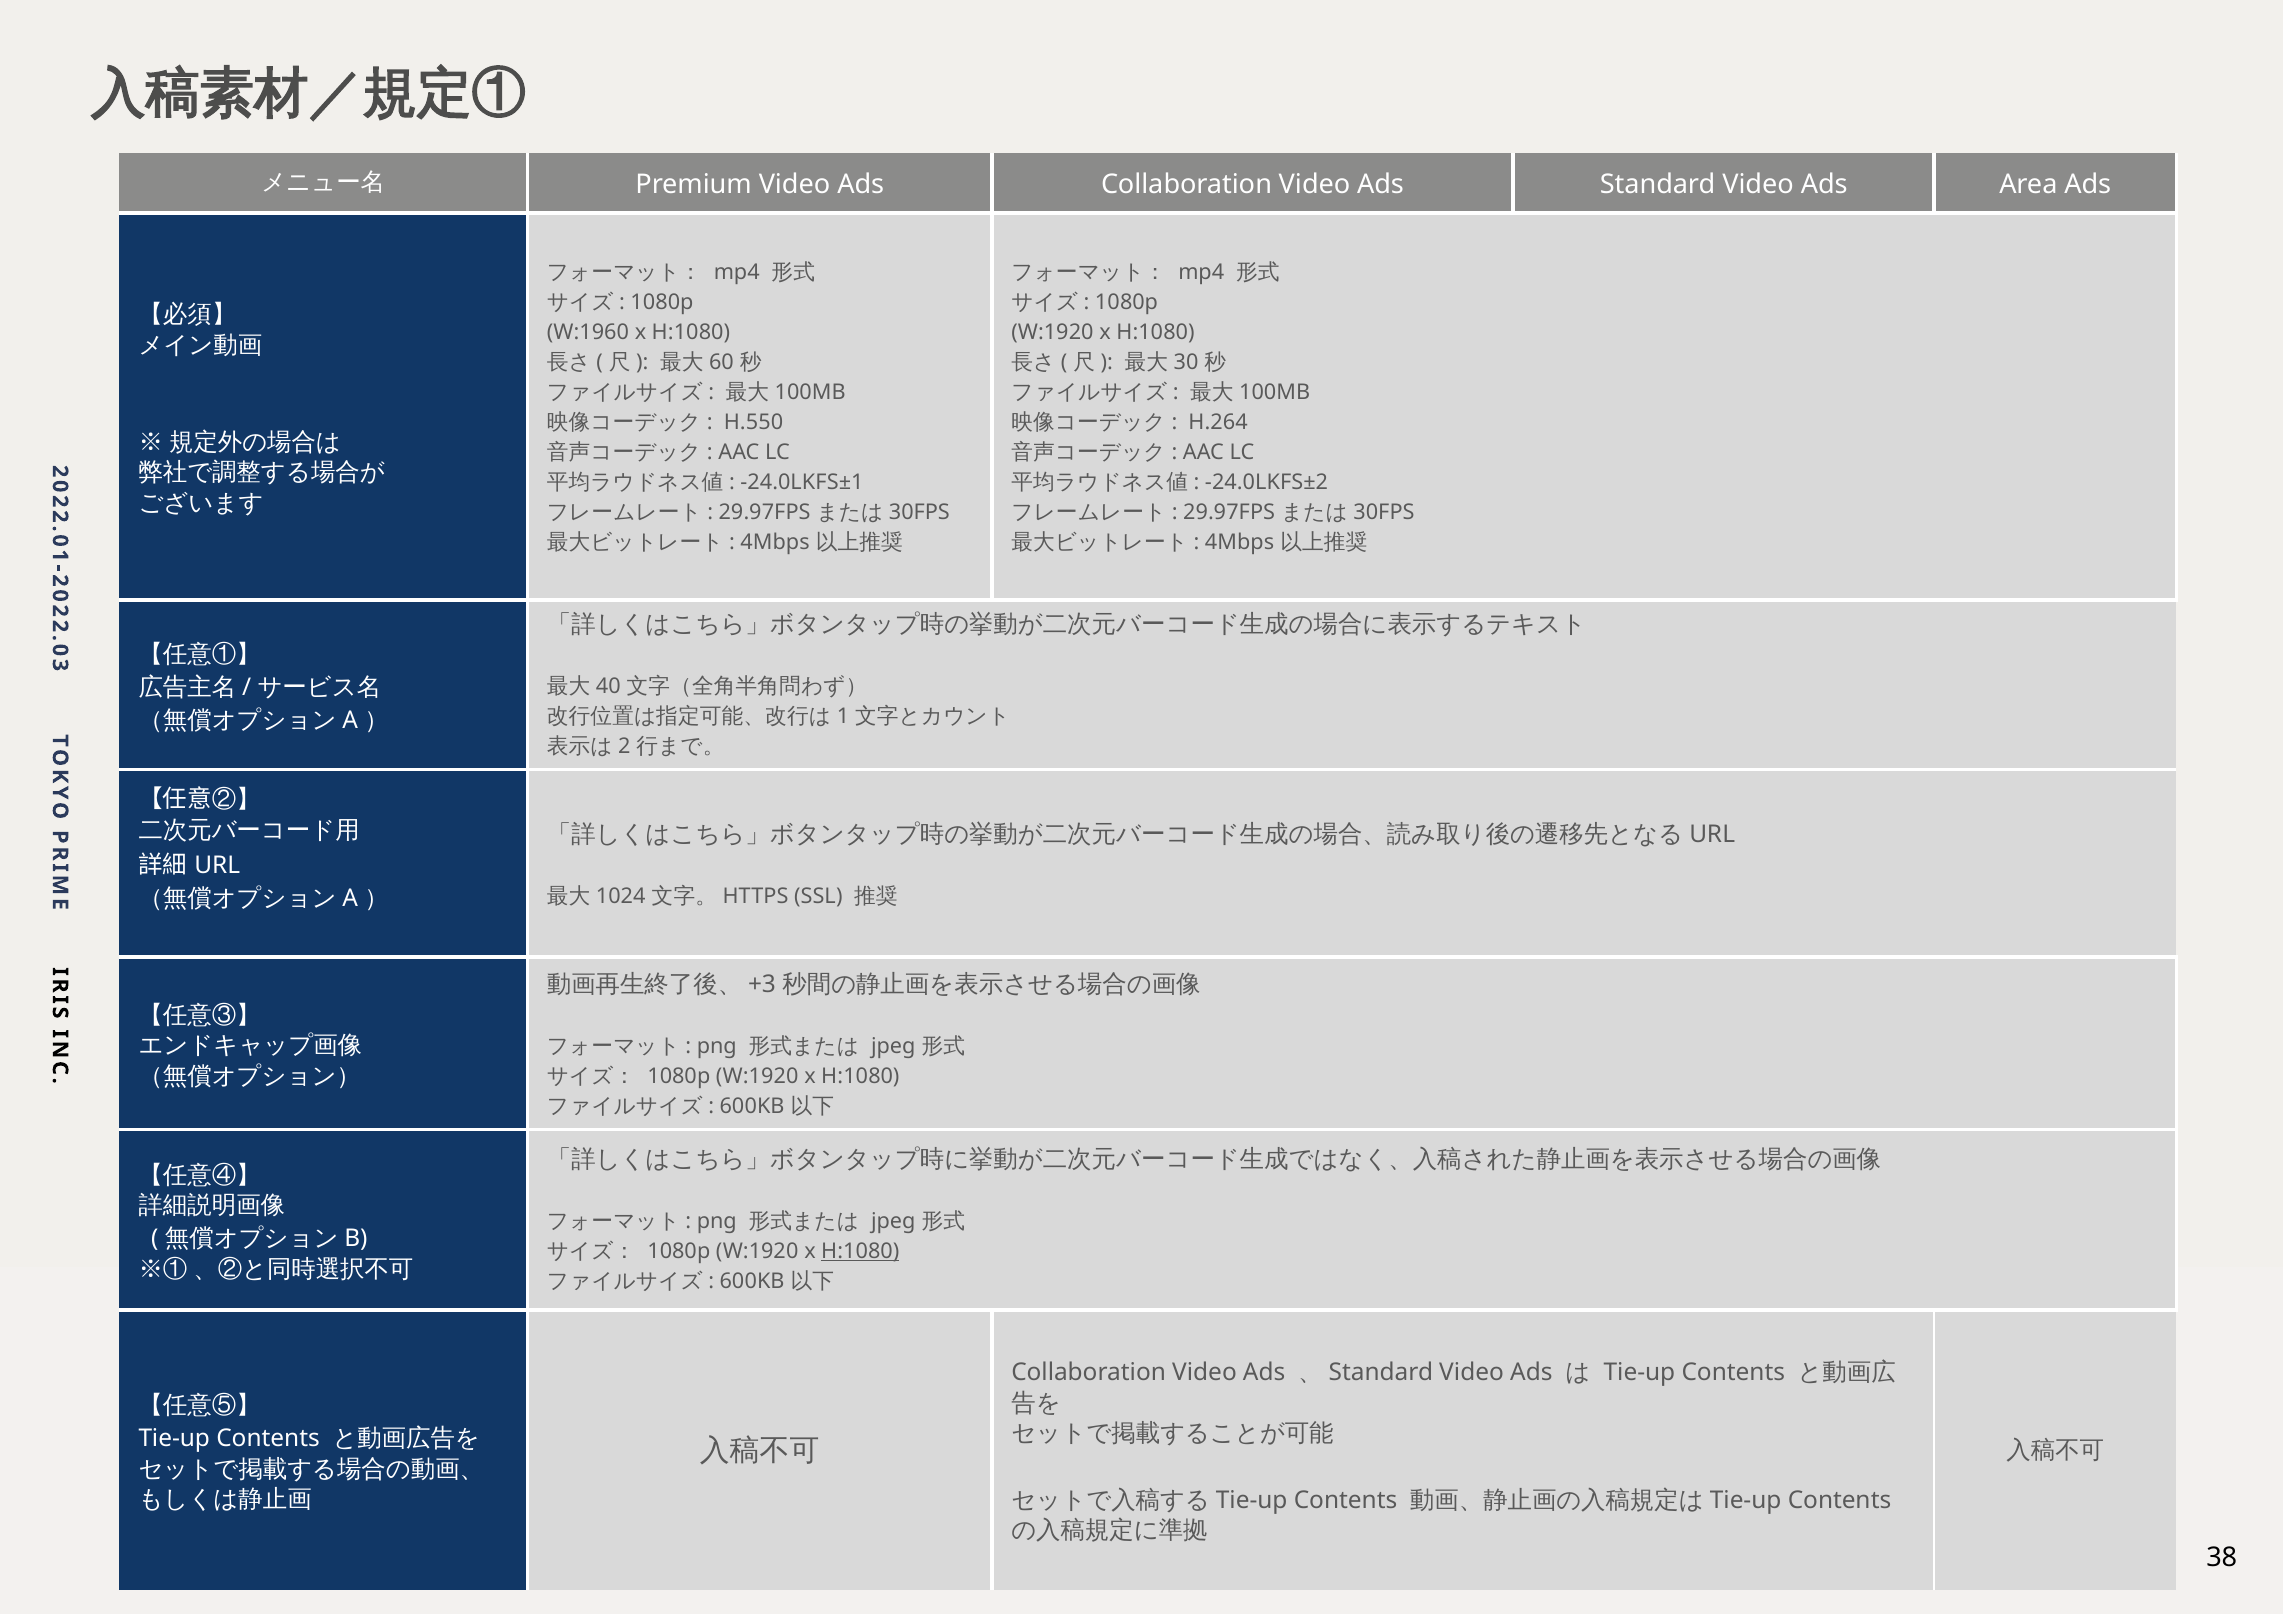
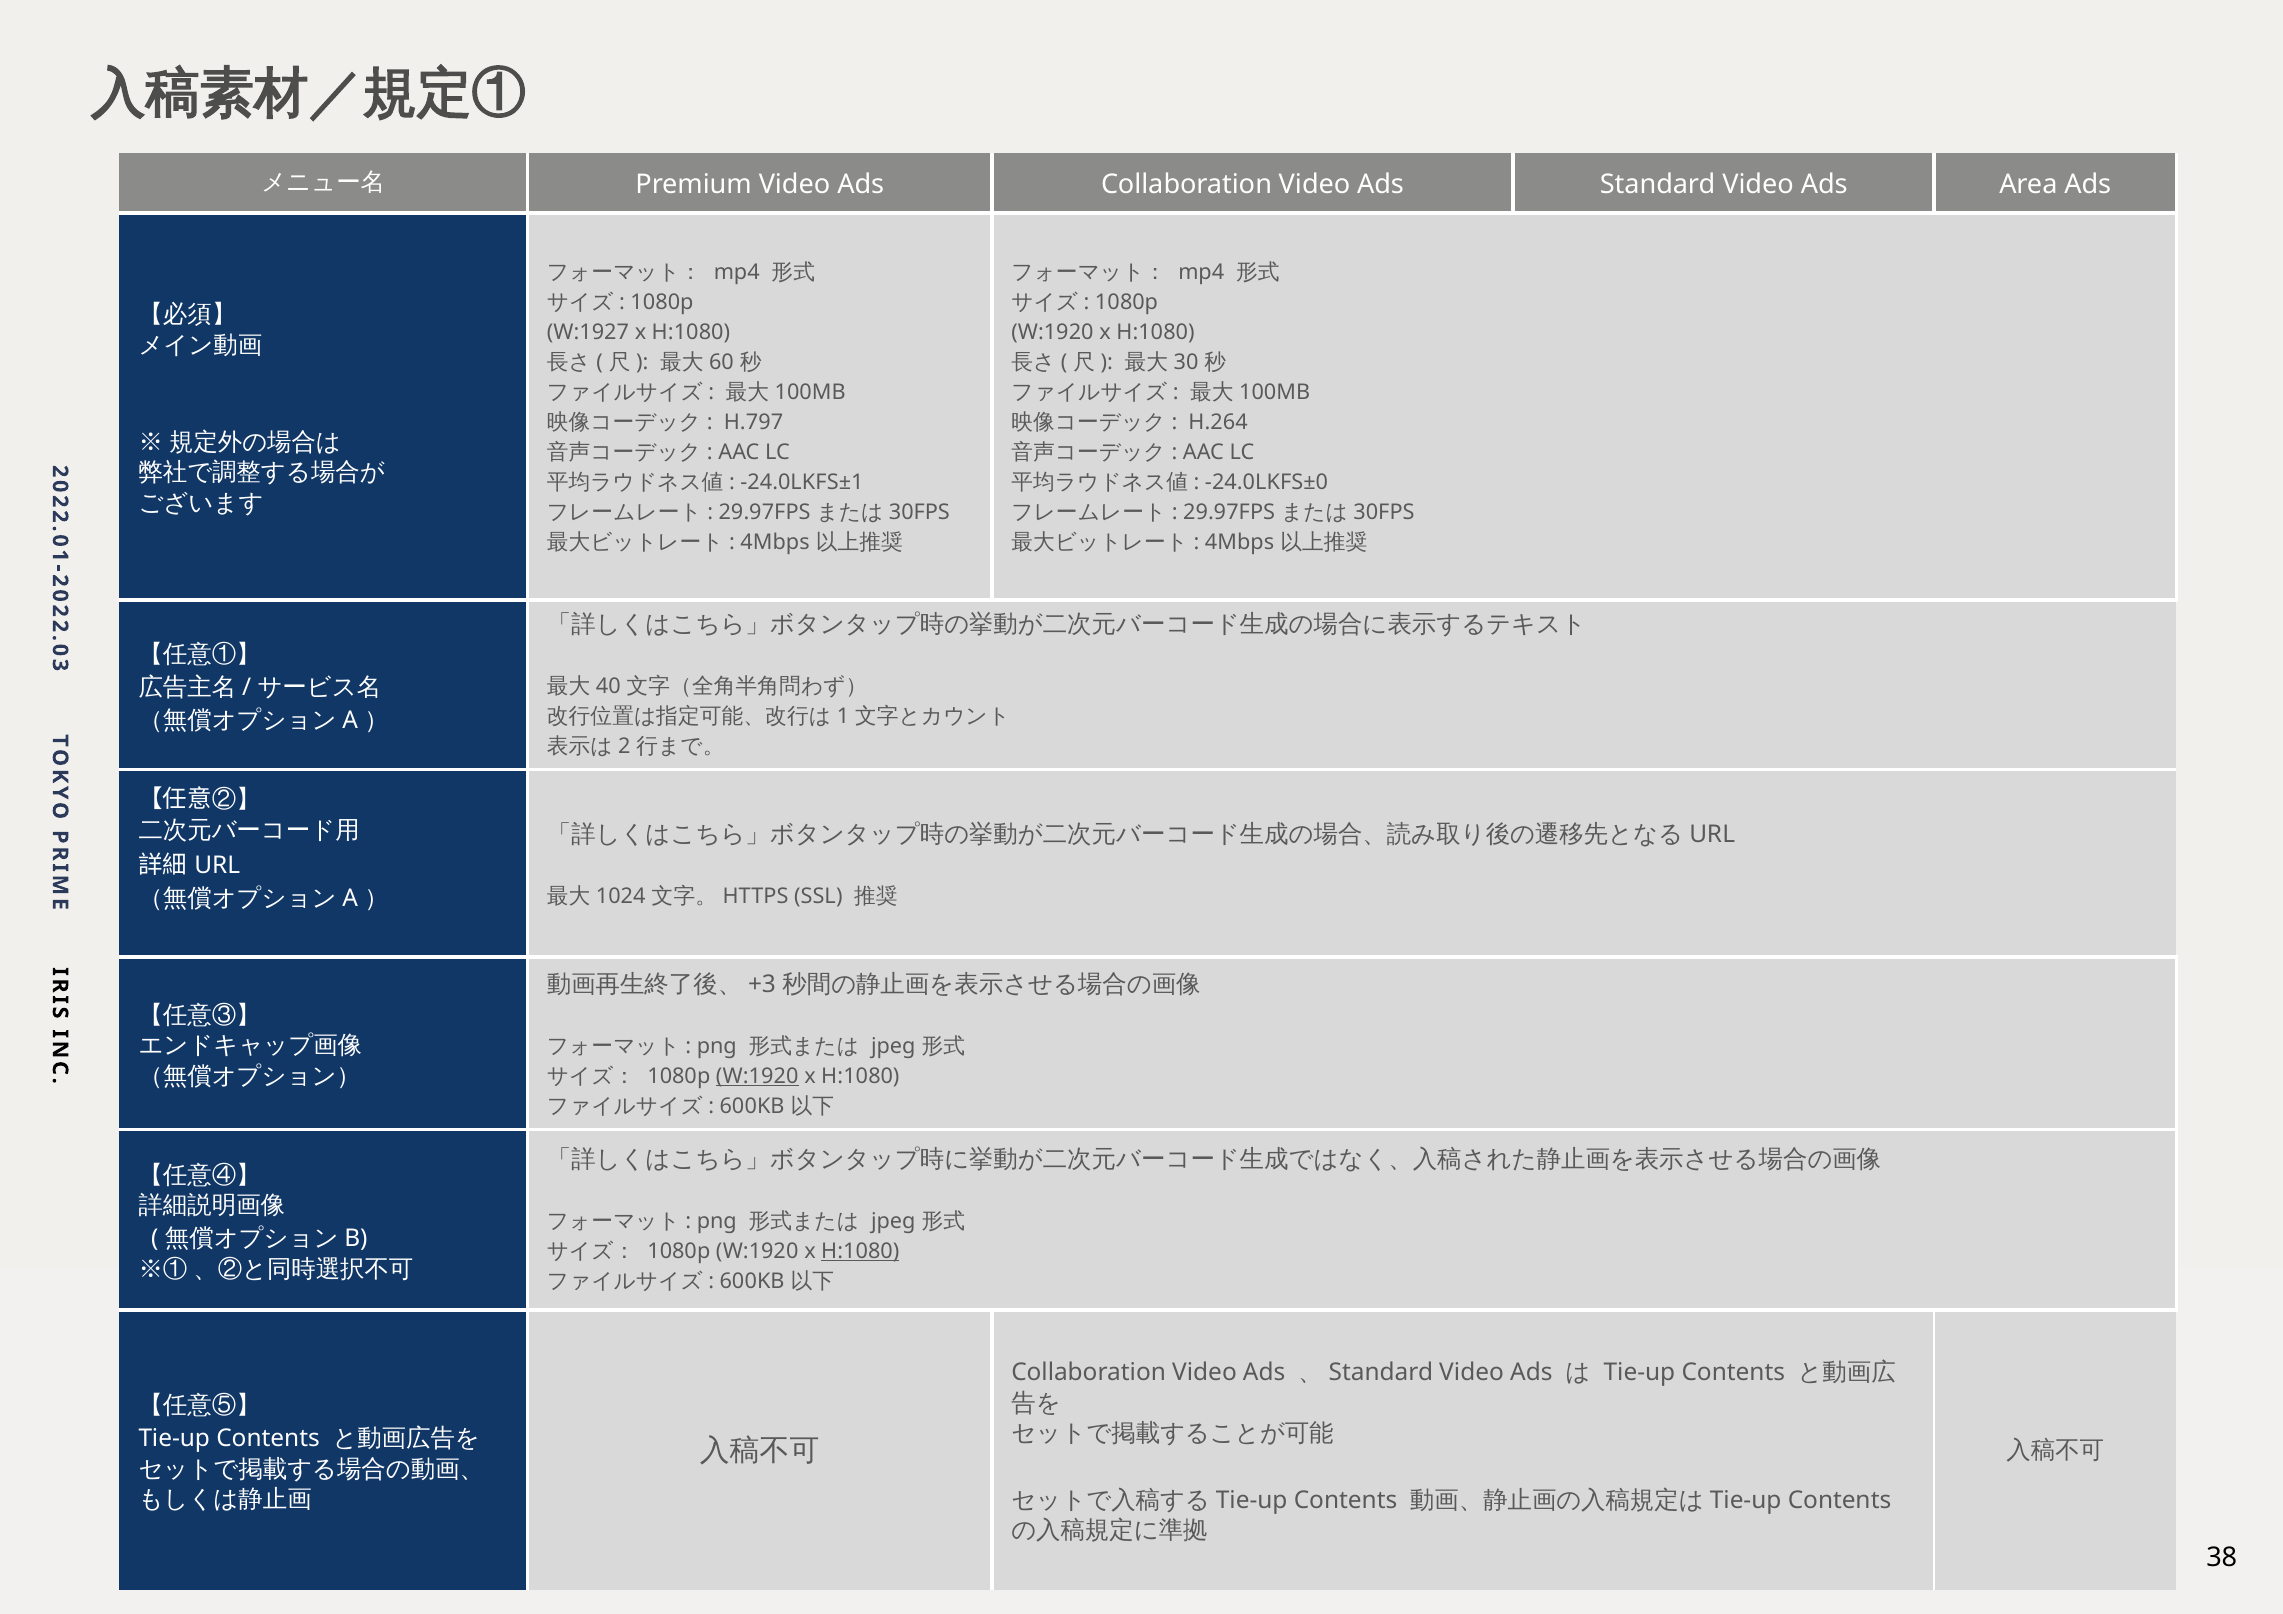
W:1960: W:1960 -> W:1927 (588, 333)
H.550: H.550 -> H.797 (754, 423)
-24.0LKFS±2: -24.0LKFS±2 -> -24.0LKFS±0 (1267, 483)
W:1920 underline: none -> present (757, 1076)
